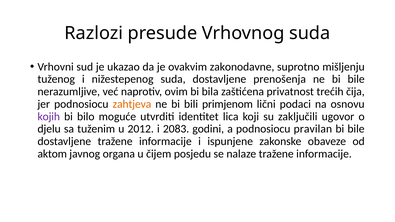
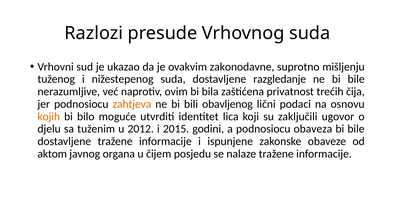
prenošenja: prenošenja -> razgledanje (280, 79)
primjenom: primjenom -> obavljenog (227, 104)
kojih colour: purple -> orange (49, 117)
2083: 2083 -> 2015 (176, 129)
pravilan: pravilan -> obaveza (313, 129)
